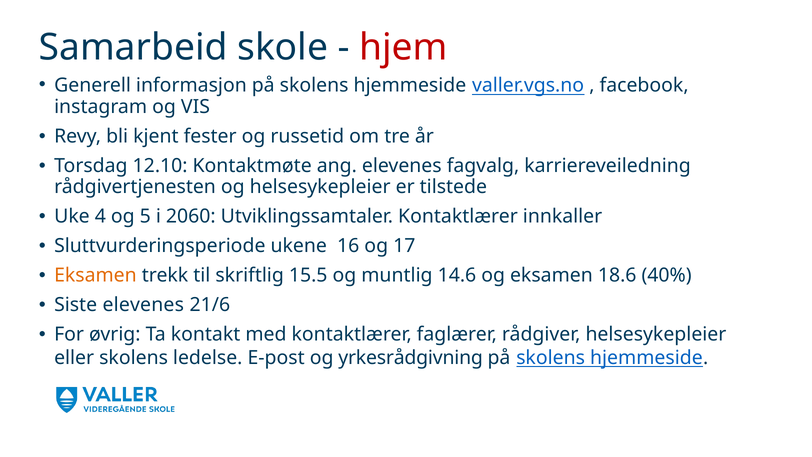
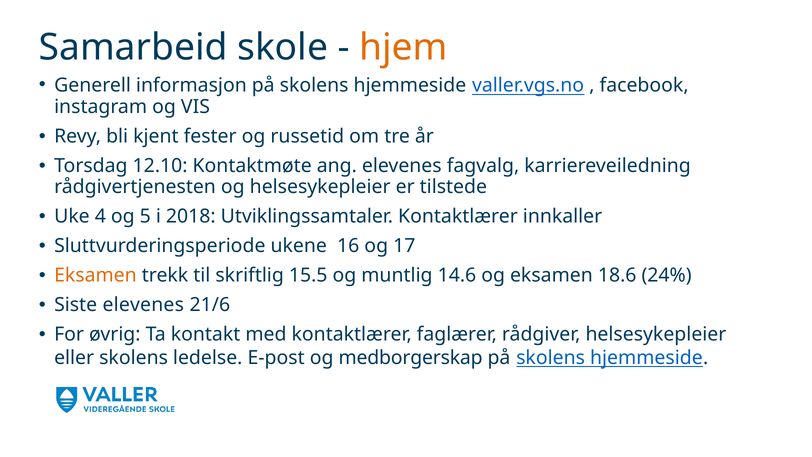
hjem colour: red -> orange (403, 47)
2060: 2060 -> 2018 (191, 216)
40%: 40% -> 24% (667, 275)
yrkesrådgivning: yrkesrådgivning -> medborgerskap (411, 358)
